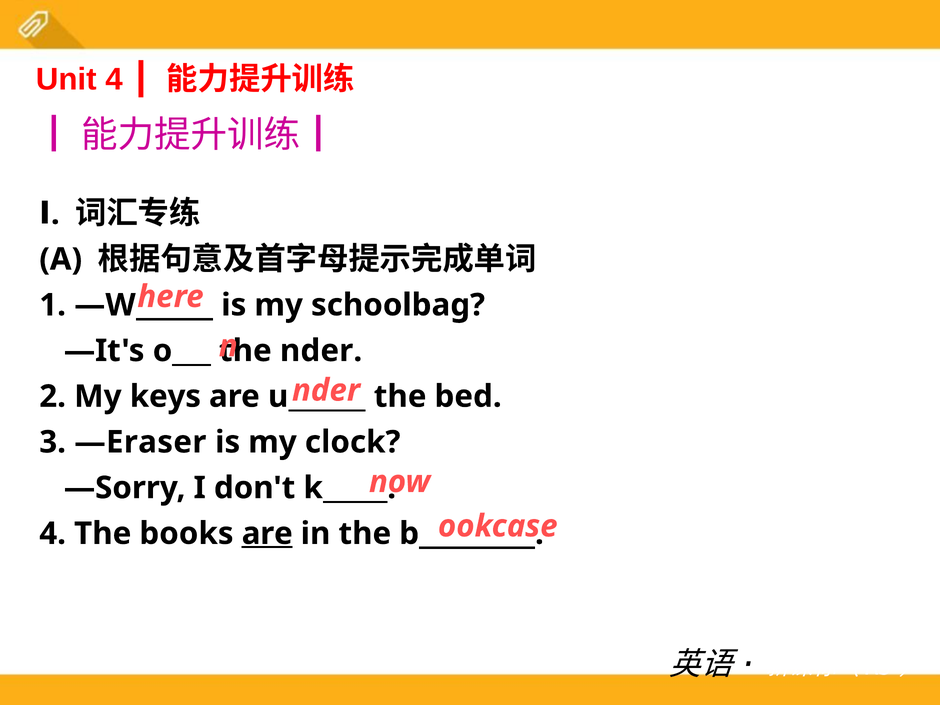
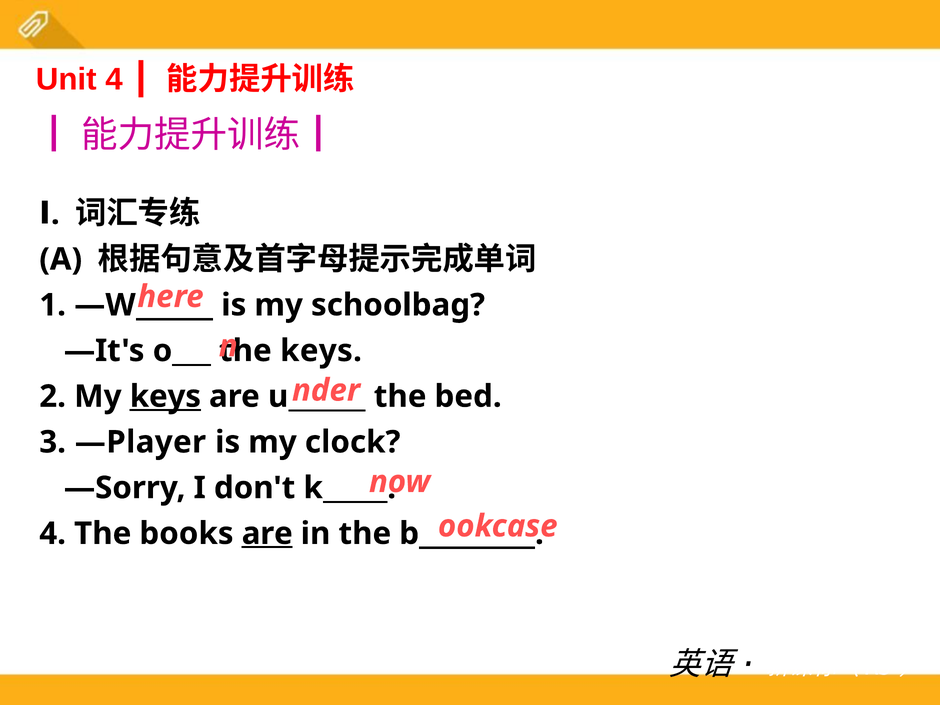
nder: nder -> keys (321, 351)
keys underline: none -> present (165, 396)
—Eraser: —Eraser -> —Player (140, 442)
